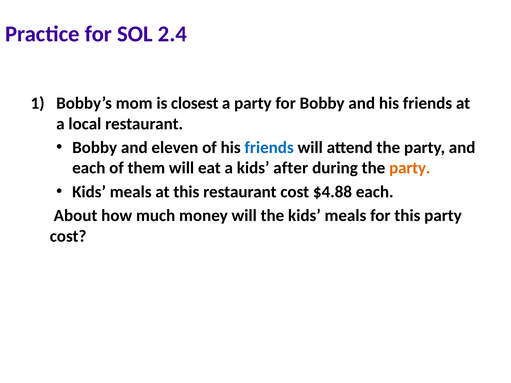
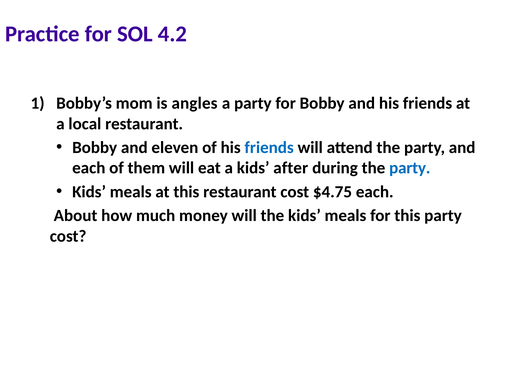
2.4: 2.4 -> 4.2 (172, 34)
closest: closest -> angles (195, 103)
party colour: orange -> blue (410, 168)
$4.88: $4.88 -> $4.75 (332, 192)
